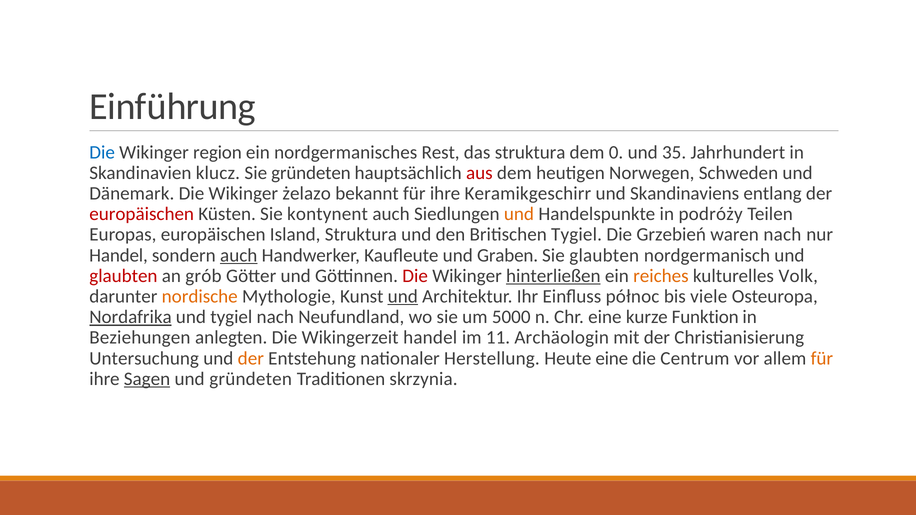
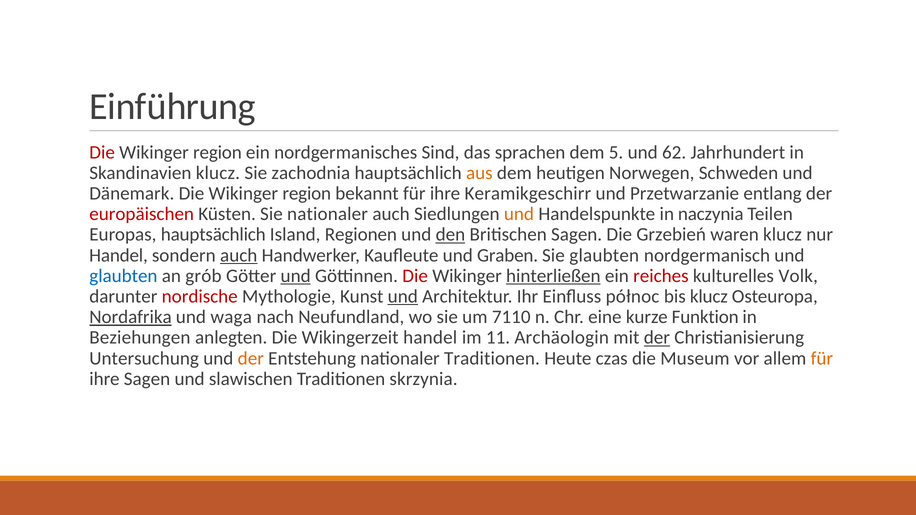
Die colour: blue -> red (102, 152)
Rest: Rest -> Sind (441, 152)
das struktura: struktura -> sprachen (530, 152)
0: 0 -> 5 (616, 152)
35: 35 -> 62 (674, 152)
Sie gründeten: gründeten -> zachodnia (311, 173)
aus colour: red -> orange (479, 173)
Dänemark Die Wikinger żelazo: żelazo -> region (307, 194)
Skandinaviens: Skandinaviens -> Przetwarzanie (685, 194)
Sie kontynent: kontynent -> nationaler (328, 214)
podróży: podróży -> naczynia (711, 214)
Europas europäischen: europäischen -> hauptsächlich (213, 235)
Island Struktura: Struktura -> Regionen (361, 235)
den underline: none -> present (450, 235)
Britischen Tygiel: Tygiel -> Sagen (577, 235)
waren nach: nach -> klucz (782, 235)
glaubten colour: red -> blue (123, 276)
und underline: none -> present (296, 276)
reiches colour: orange -> red (661, 276)
nordische colour: orange -> red (200, 297)
bis viele: viele -> klucz (709, 297)
und tygiel: tygiel -> waga (231, 317)
5000: 5000 -> 7110 (511, 317)
der underline: none -> present (657, 338)
nationaler Herstellung: Herstellung -> Traditionen (492, 358)
Heute eine: eine -> czas (612, 358)
Centrum: Centrum -> Museum (695, 358)
Sagen underline: present -> none (147, 379)
und gründeten: gründeten -> slawischen (251, 379)
